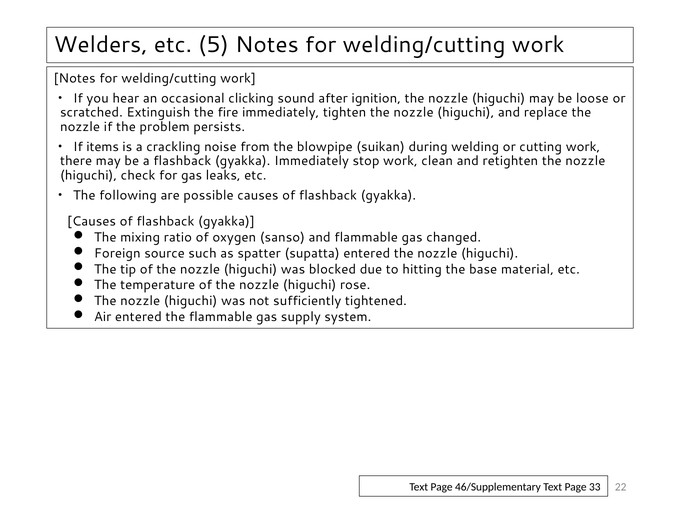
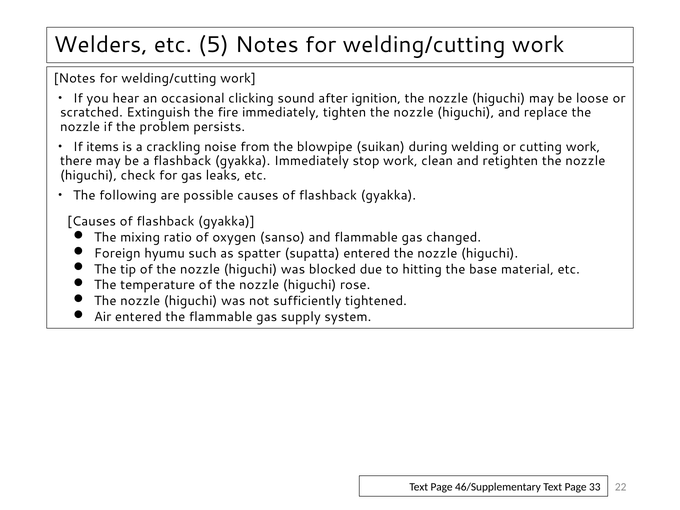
source: source -> hyumu (165, 253)
